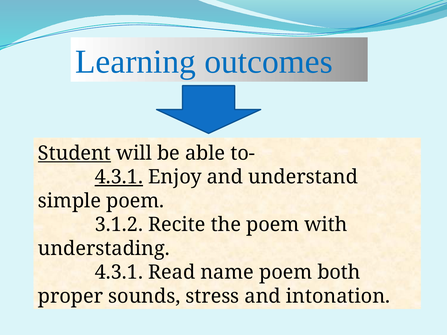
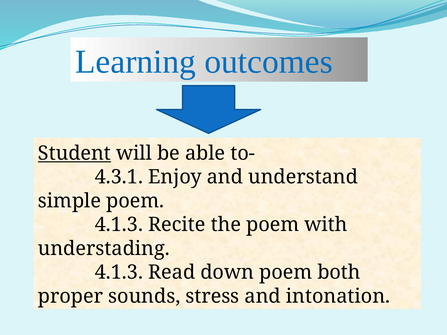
4.3.1 underline: present -> none (119, 177)
3.1.2: 3.1.2 -> 4.1.3 (119, 225)
4.3.1: 4.3.1 -> 4.1.3 (119, 273)
name: name -> down (227, 273)
